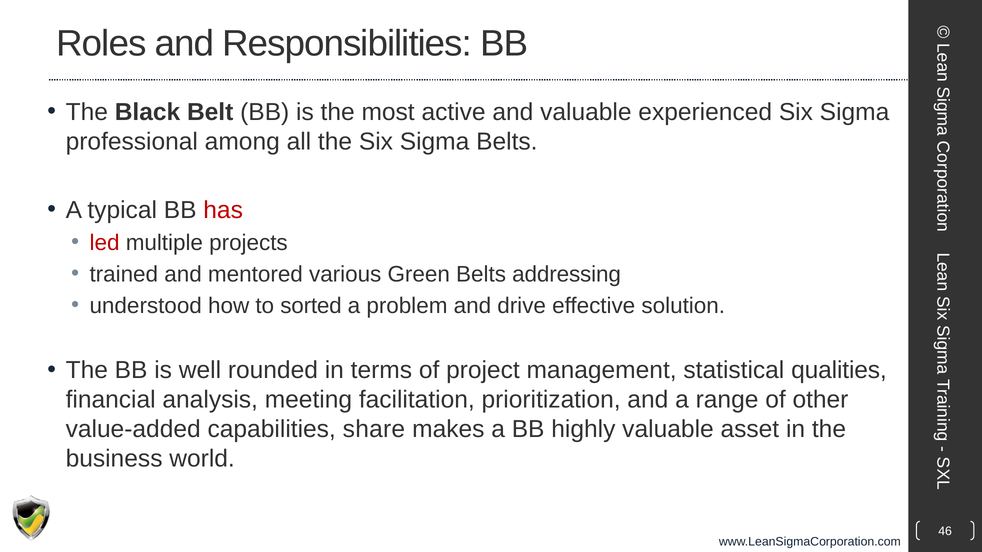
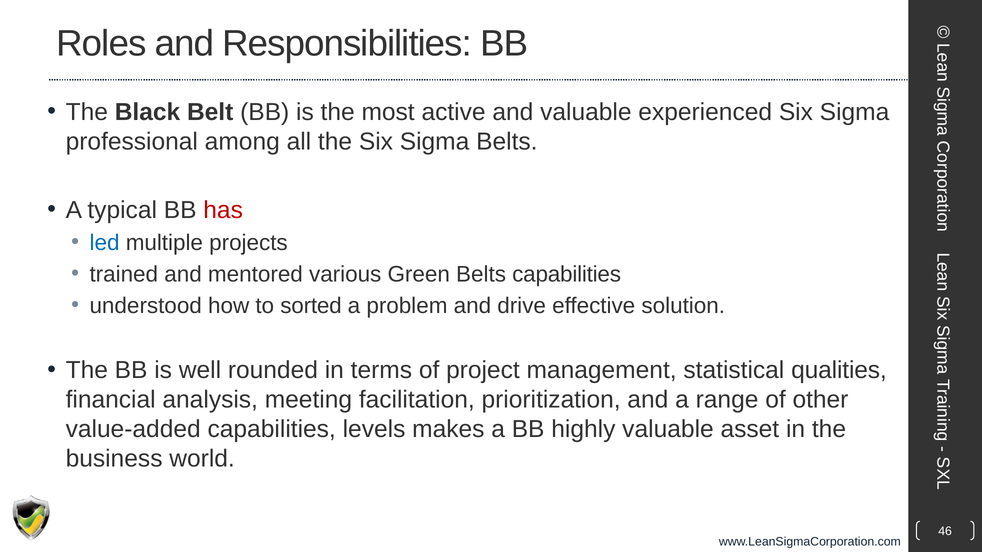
led colour: red -> blue (105, 243)
Belts addressing: addressing -> capabilities (567, 274)
share: share -> levels (374, 430)
